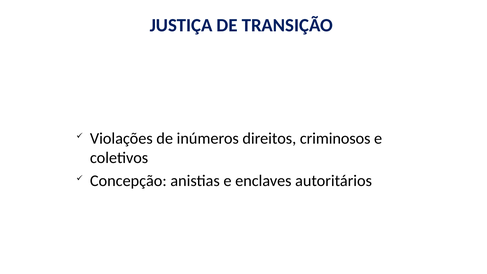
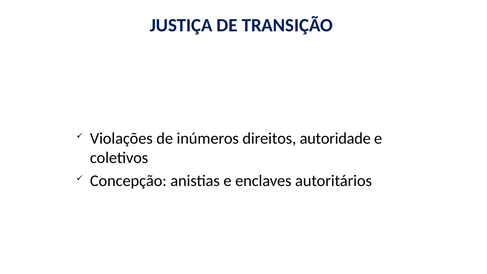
criminosos: criminosos -> autoridade (335, 138)
